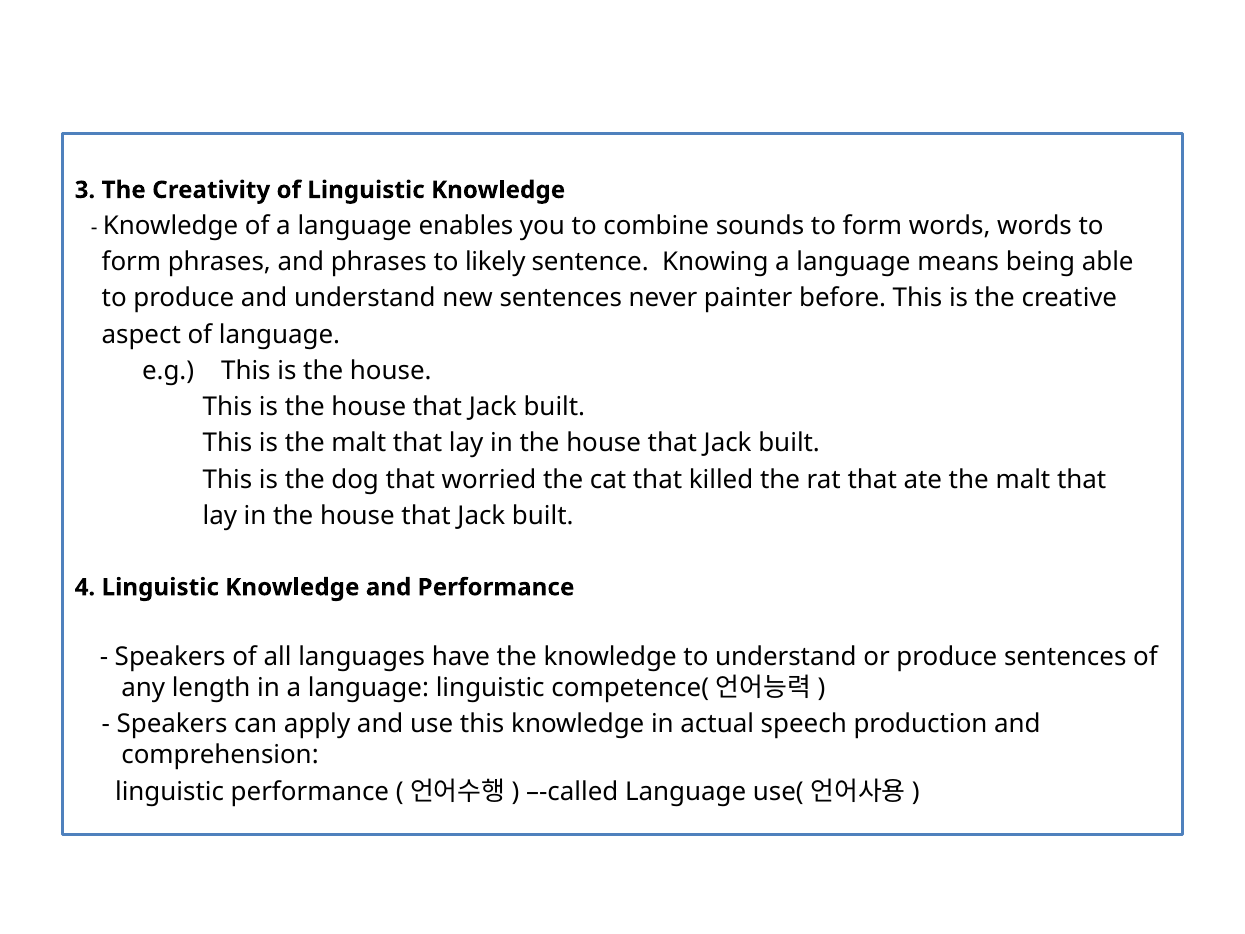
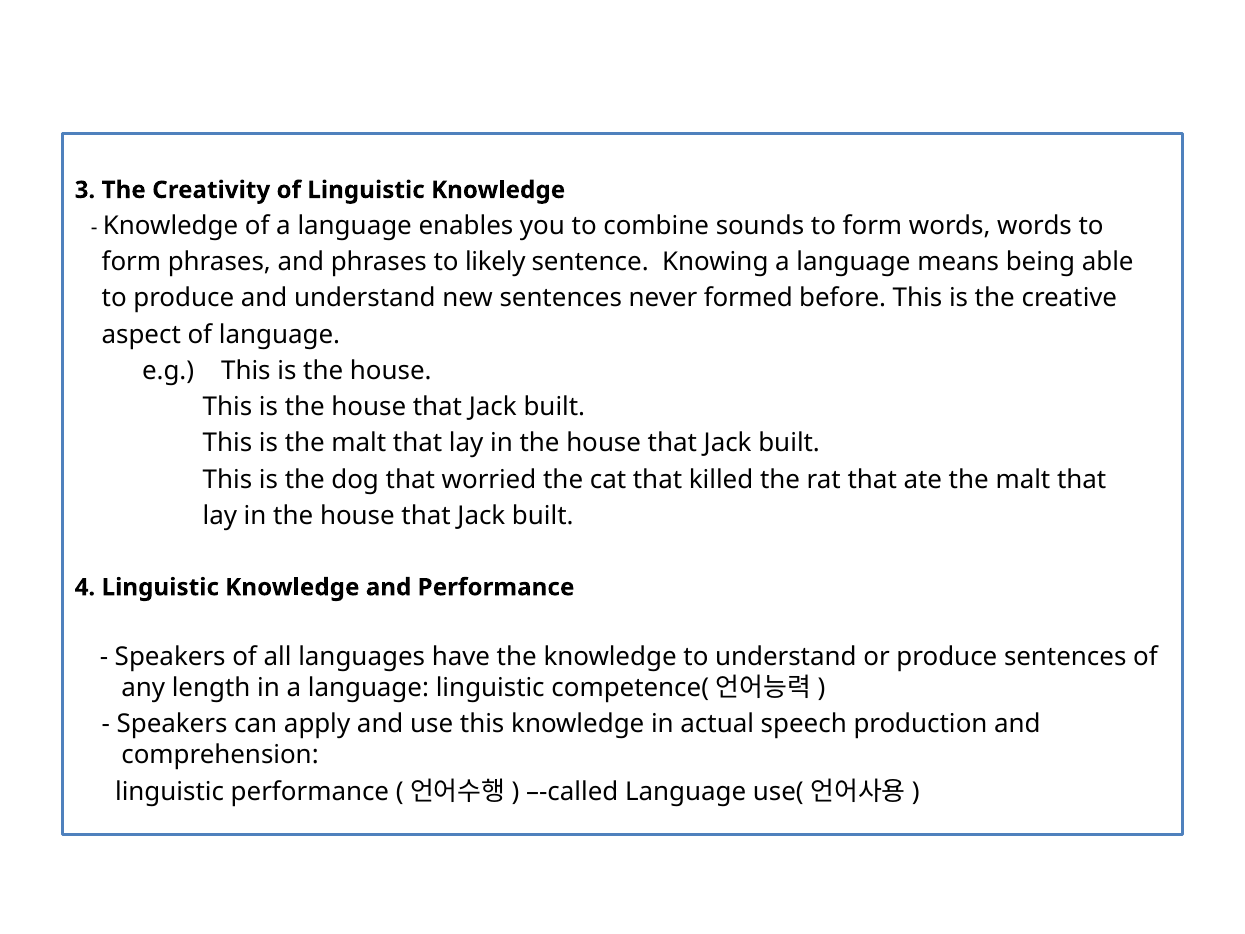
painter: painter -> formed (748, 298)
